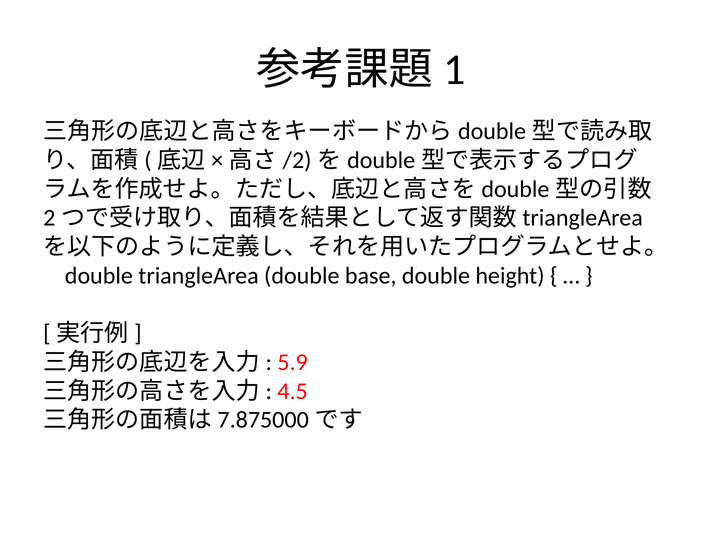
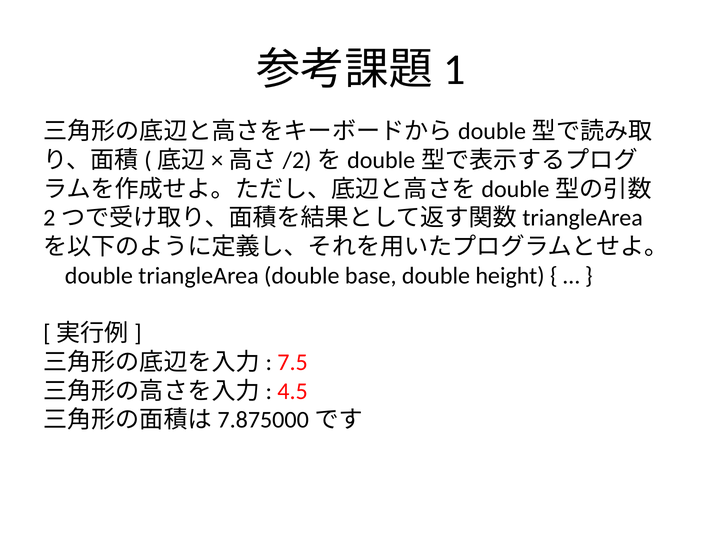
5.9: 5.9 -> 7.5 (293, 363)
